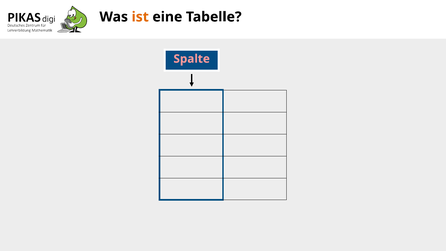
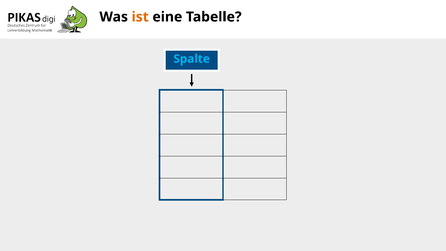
Spalte colour: pink -> light blue (192, 59)
